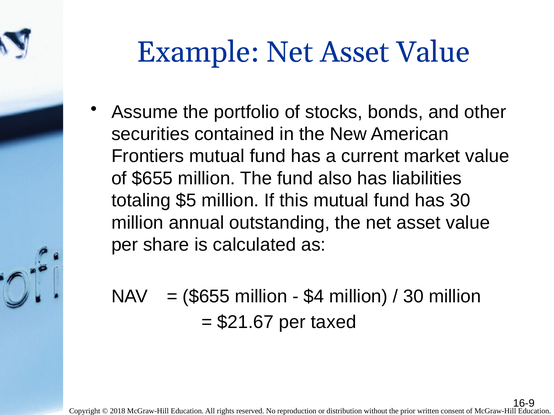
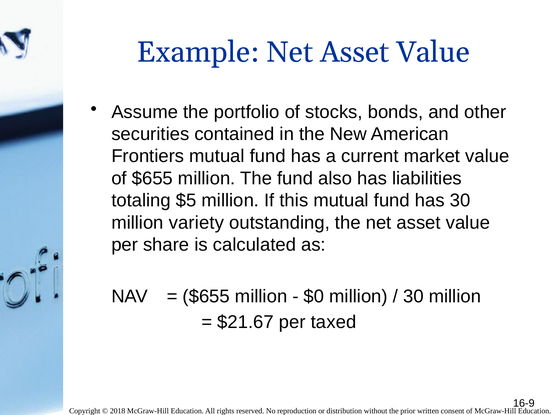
annual: annual -> variety (196, 223)
$4: $4 -> $0 (314, 297)
